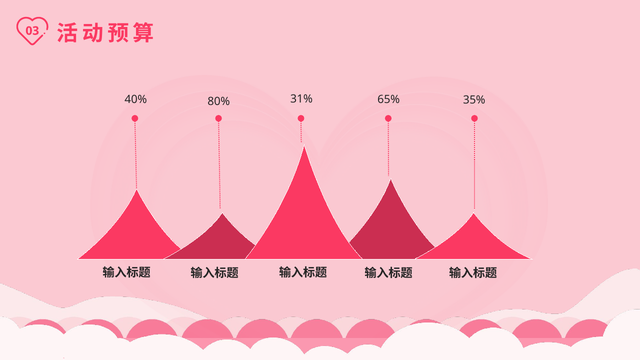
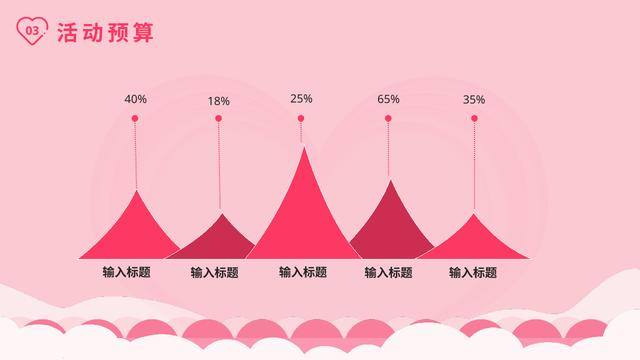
31%: 31% -> 25% (302, 99)
80%: 80% -> 18% (219, 101)
